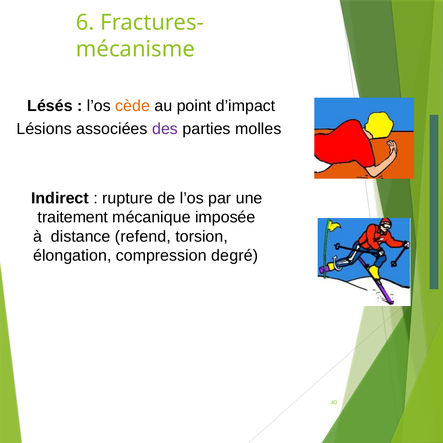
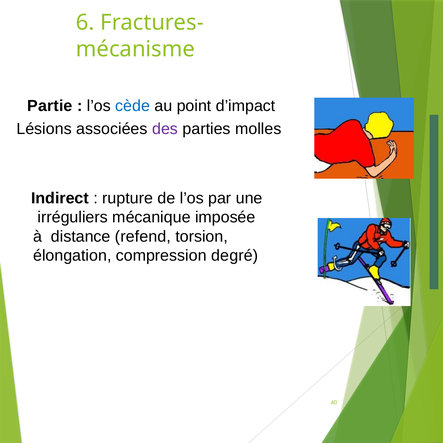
Lésés: Lésés -> Partie (50, 106)
cède colour: orange -> blue (133, 106)
traitement: traitement -> irréguliers (73, 217)
